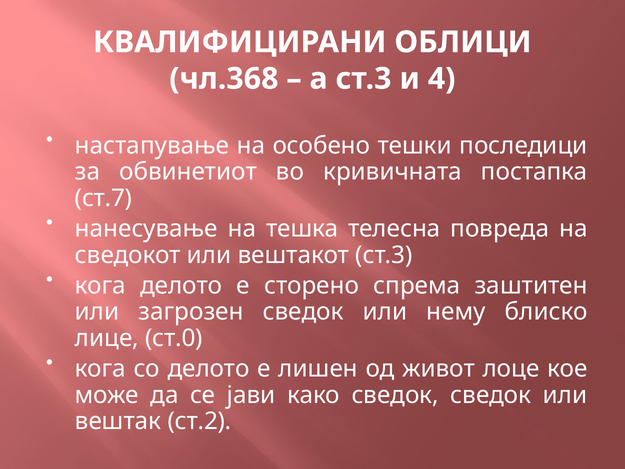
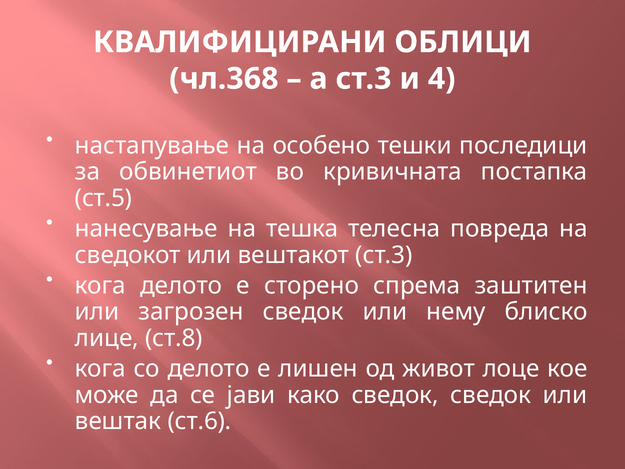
ст.7: ст.7 -> ст.5 (104, 198)
ст.0: ст.0 -> ст.8 (174, 338)
ст.2: ст.2 -> ст.6 (200, 421)
